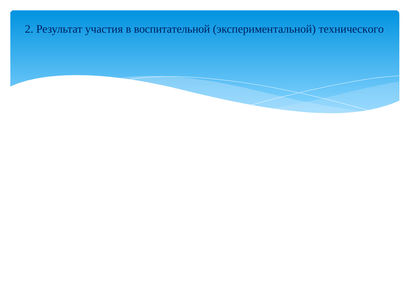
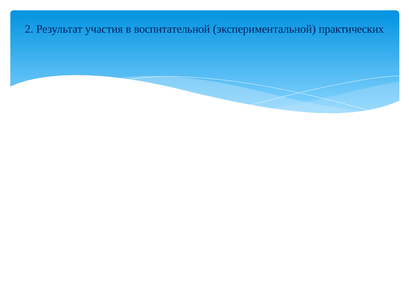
технического: технического -> практических (351, 29)
